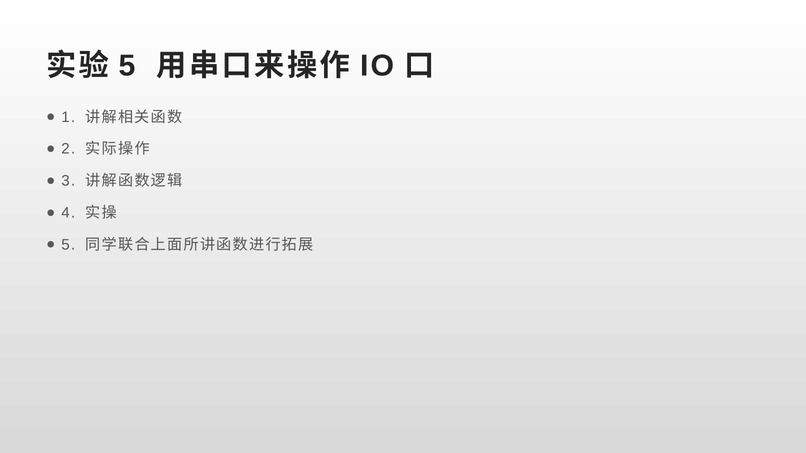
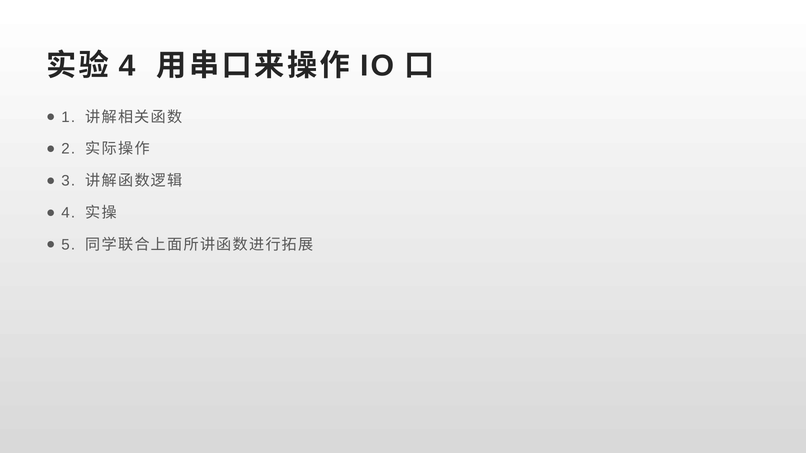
5: 5 -> 4 (127, 66)
